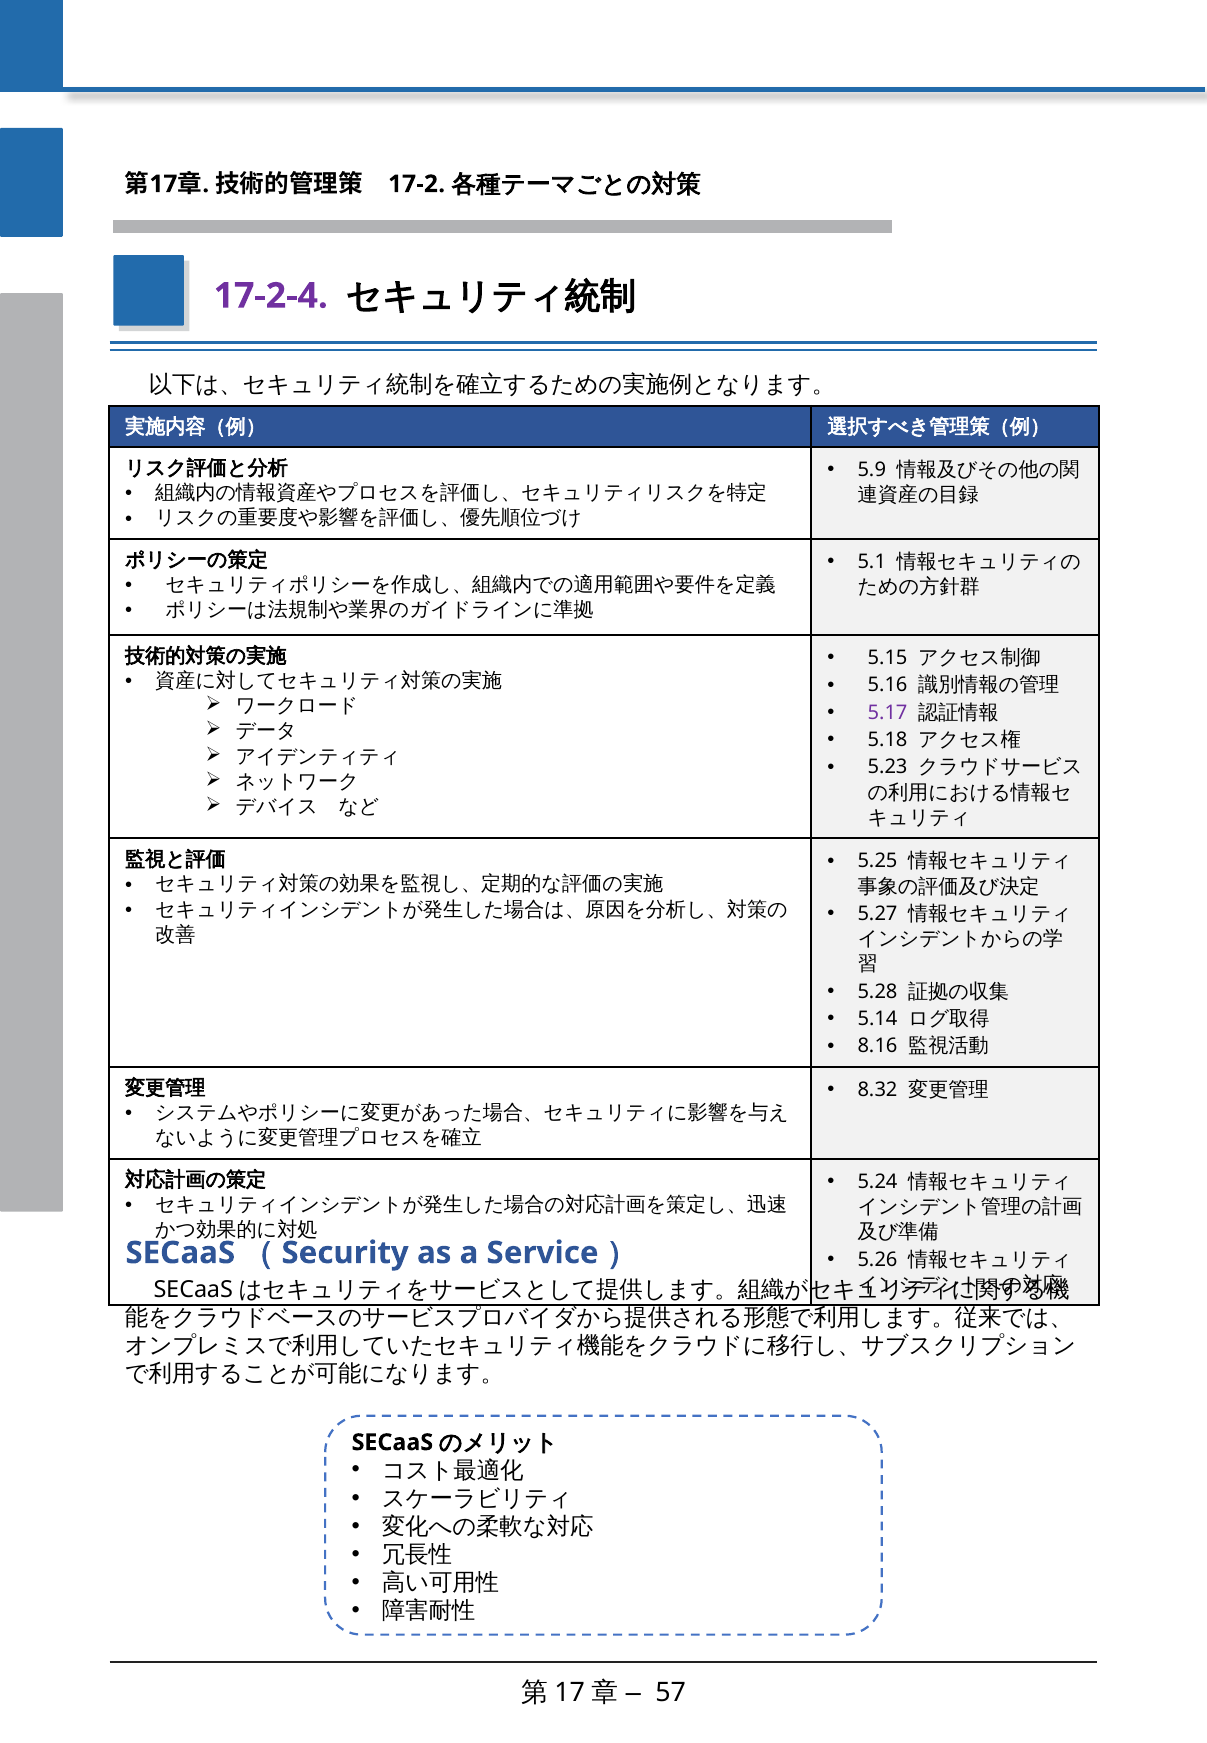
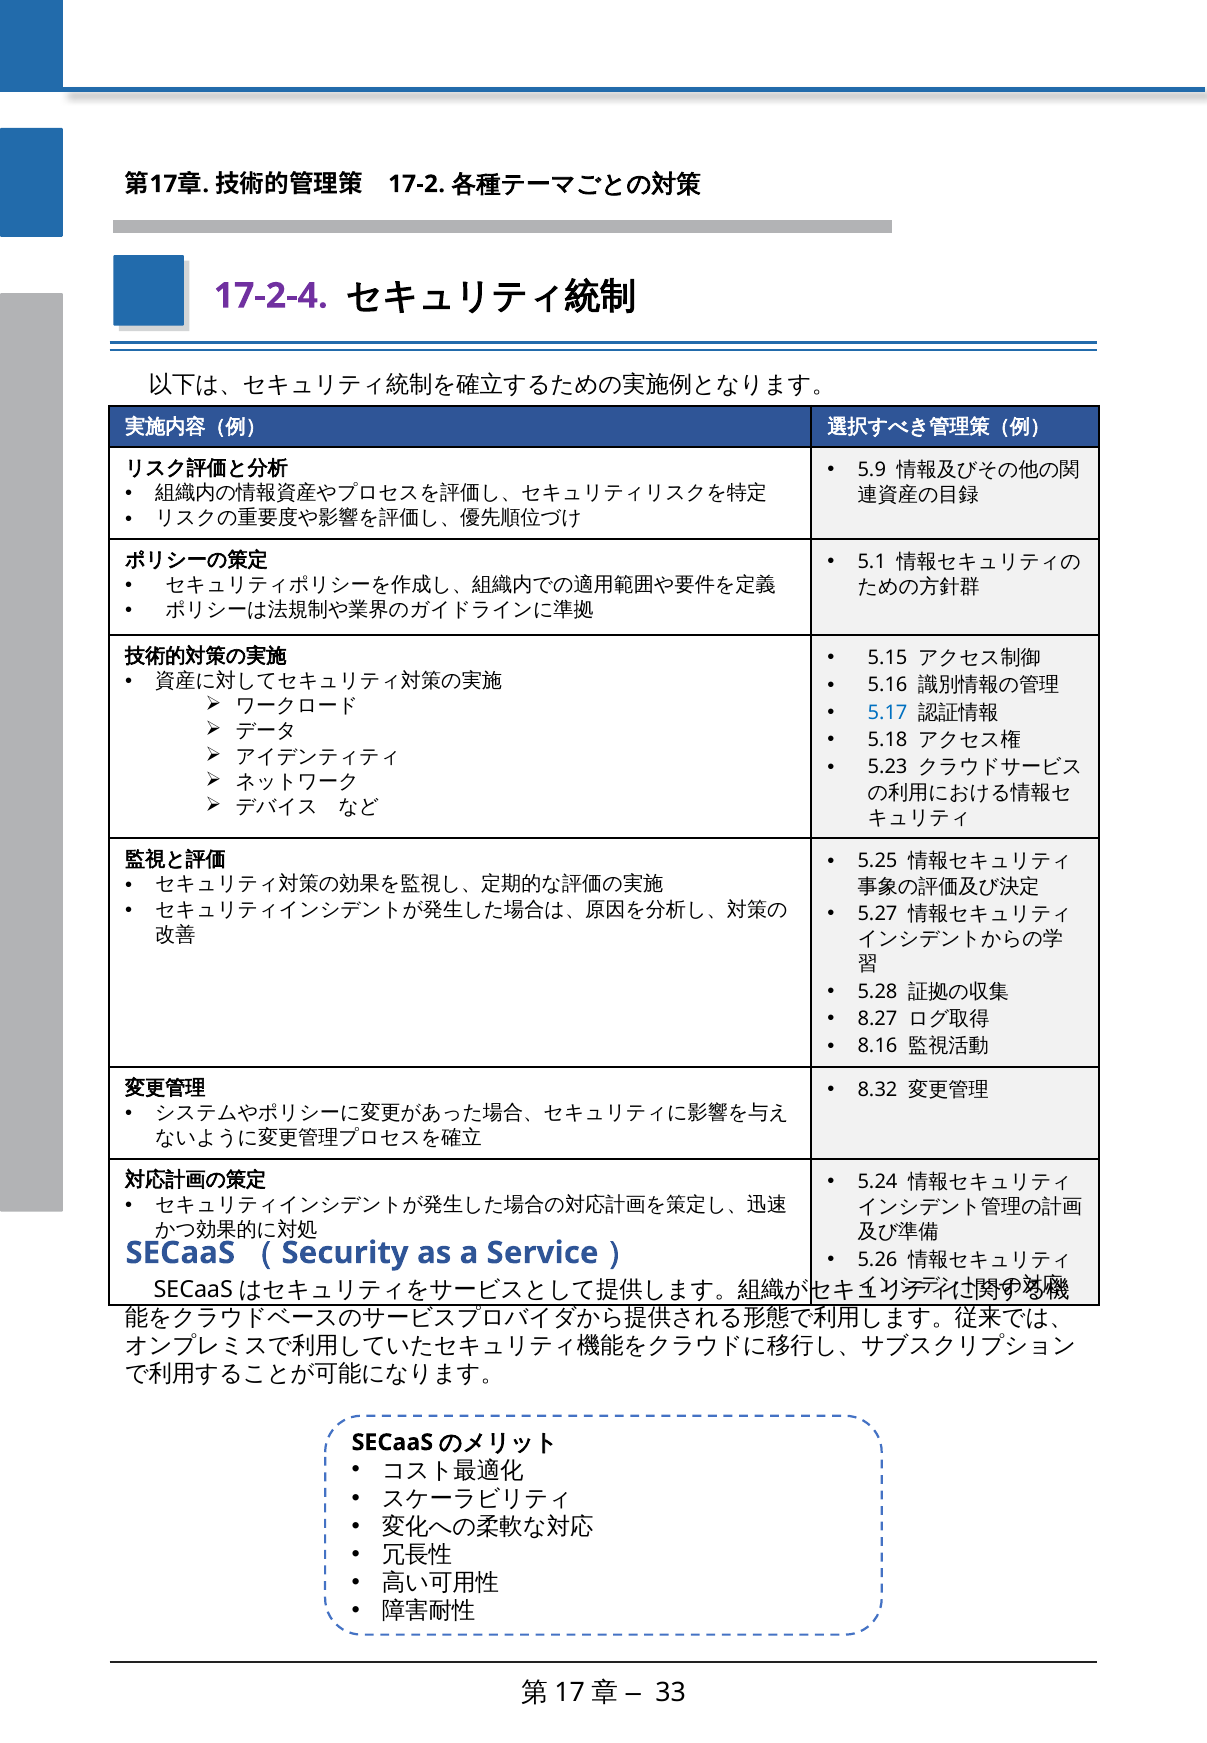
5.17 colour: purple -> blue (888, 713)
5.14: 5.14 -> 8.27 (878, 1019)
57: 57 -> 33 (671, 1693)
